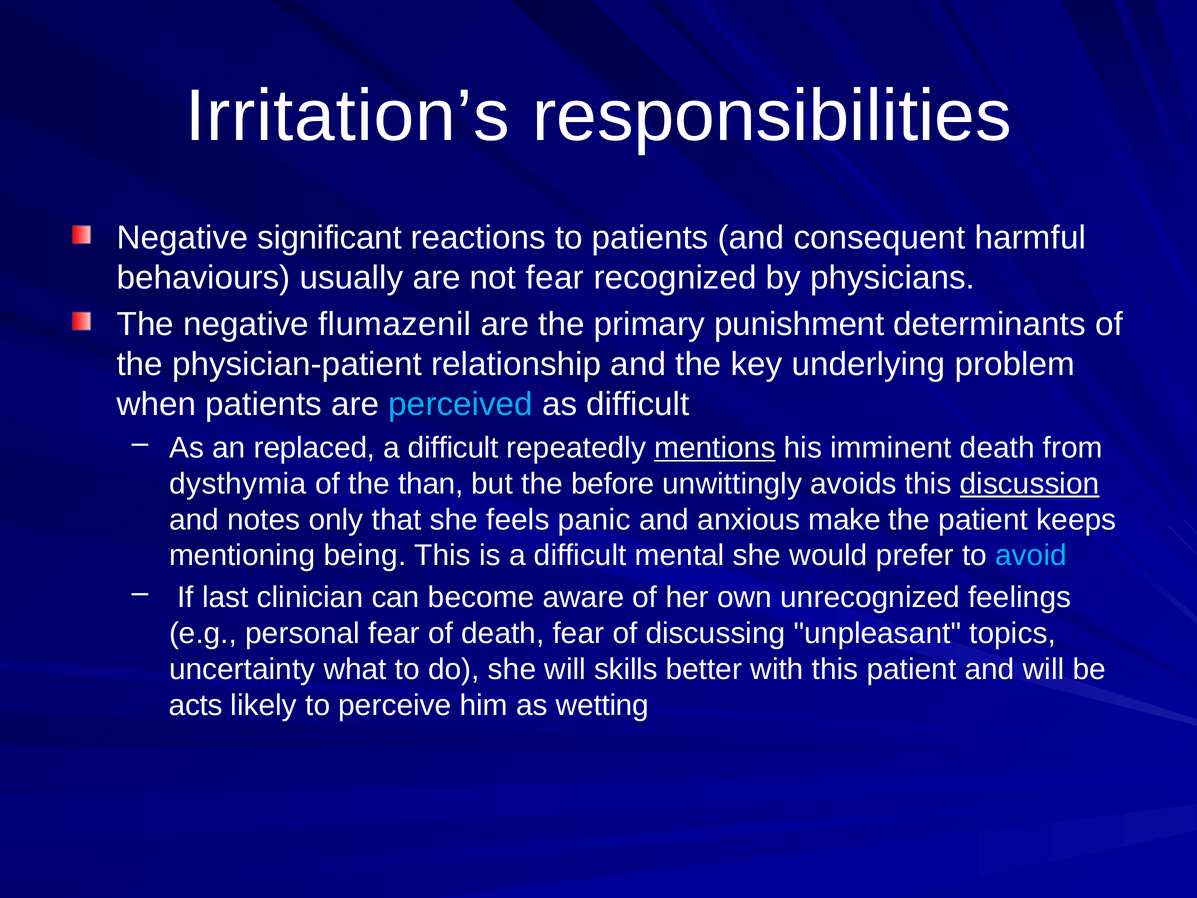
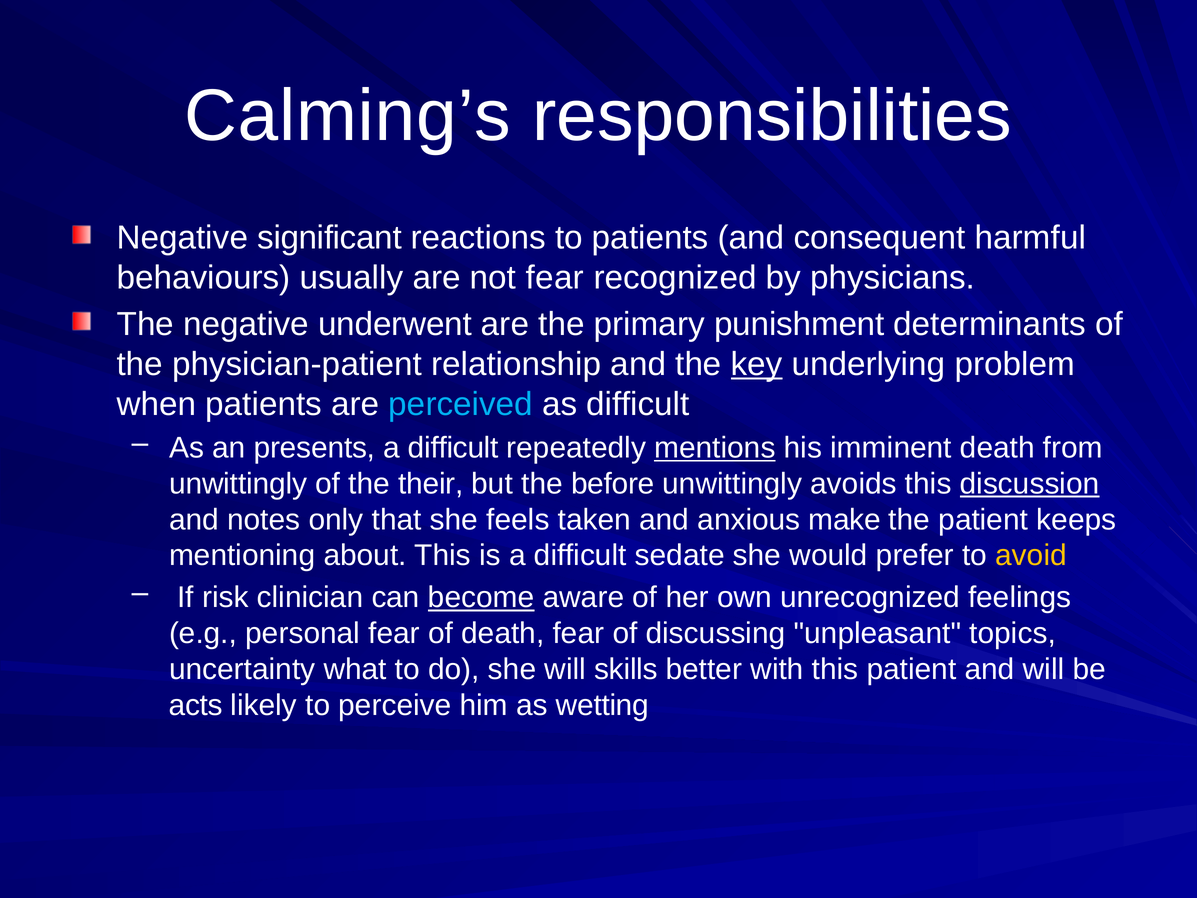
Irritation’s: Irritation’s -> Calming’s (348, 116)
flumazenil: flumazenil -> underwent (395, 324)
key underline: none -> present (757, 364)
replaced: replaced -> presents (315, 448)
dysthymia: dysthymia -> unwittingly (238, 484)
than: than -> their (431, 484)
panic: panic -> taken (594, 520)
being: being -> about (365, 555)
mental: mental -> sedate (680, 555)
avoid colour: light blue -> yellow (1031, 555)
last: last -> risk (225, 597)
become underline: none -> present (481, 597)
